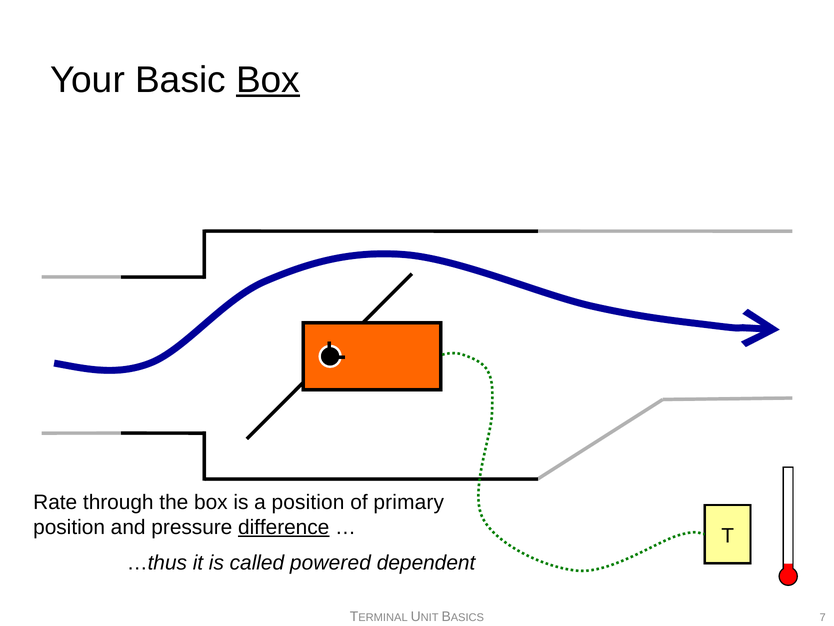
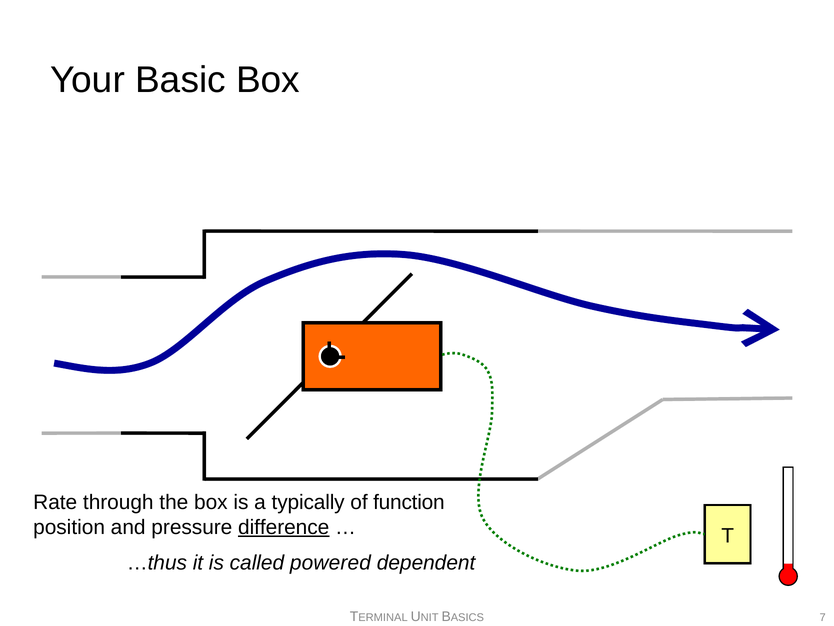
Box underline: present -> none (268, 80)
a position: position -> typically (308, 502)
primary: primary -> function (409, 502)
